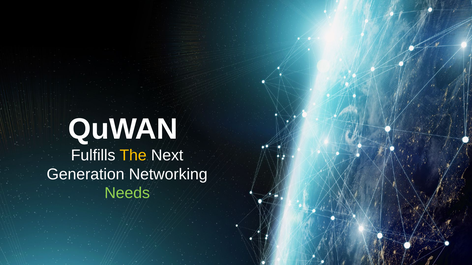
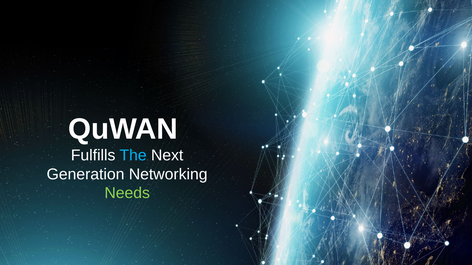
The colour: yellow -> light blue (133, 156)
